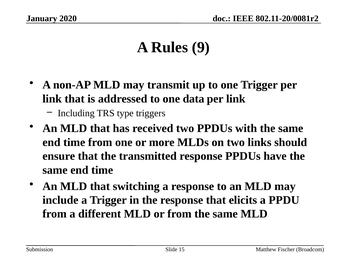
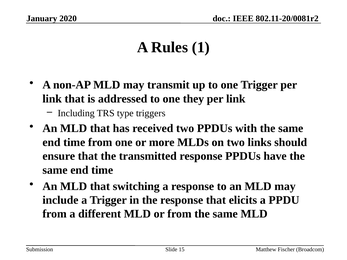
9: 9 -> 1 (201, 47)
data: data -> they (193, 99)
